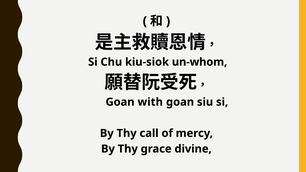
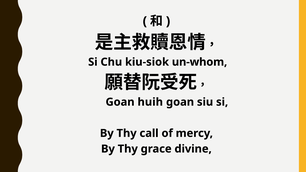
with: with -> huih (150, 102)
